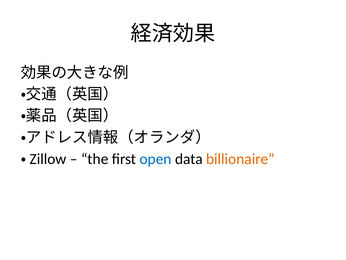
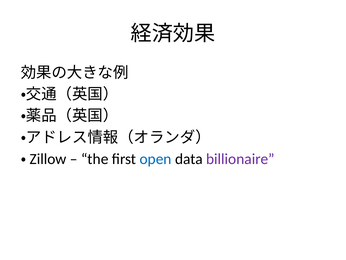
billionaire colour: orange -> purple (240, 159)
